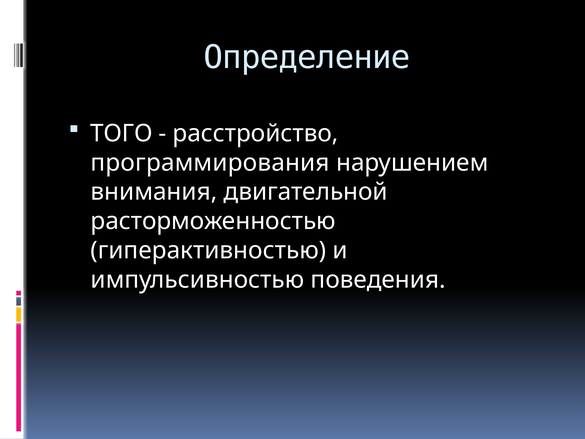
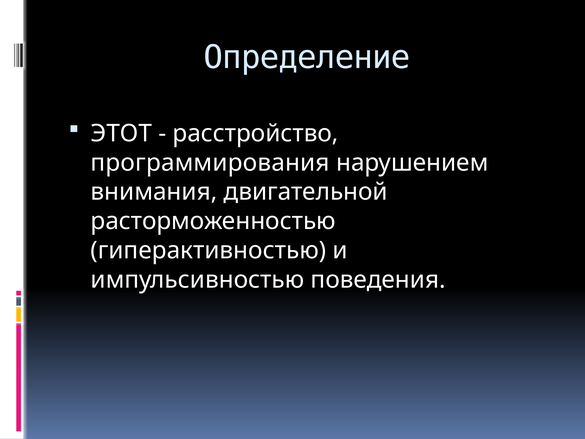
ТОГО: ТОГО -> ЭТОТ (121, 133)
